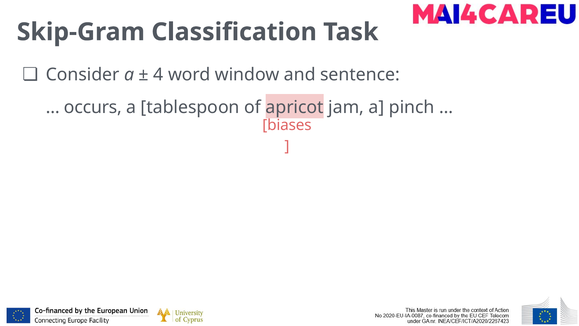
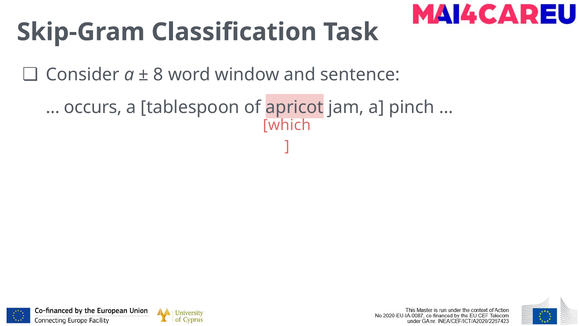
4: 4 -> 8 (158, 75)
biases: biases -> which (287, 125)
